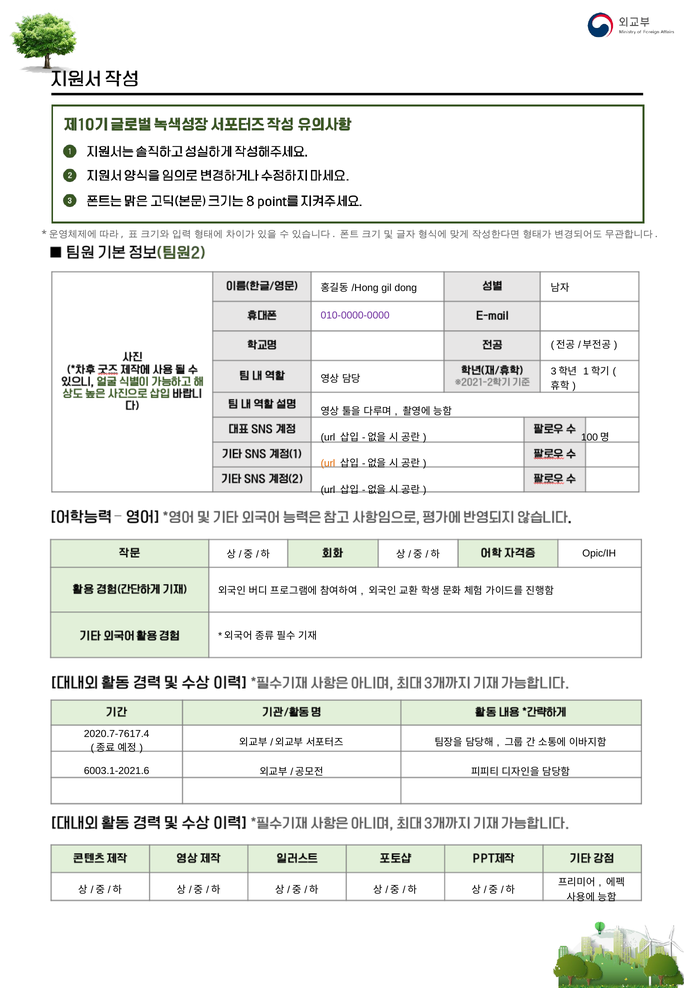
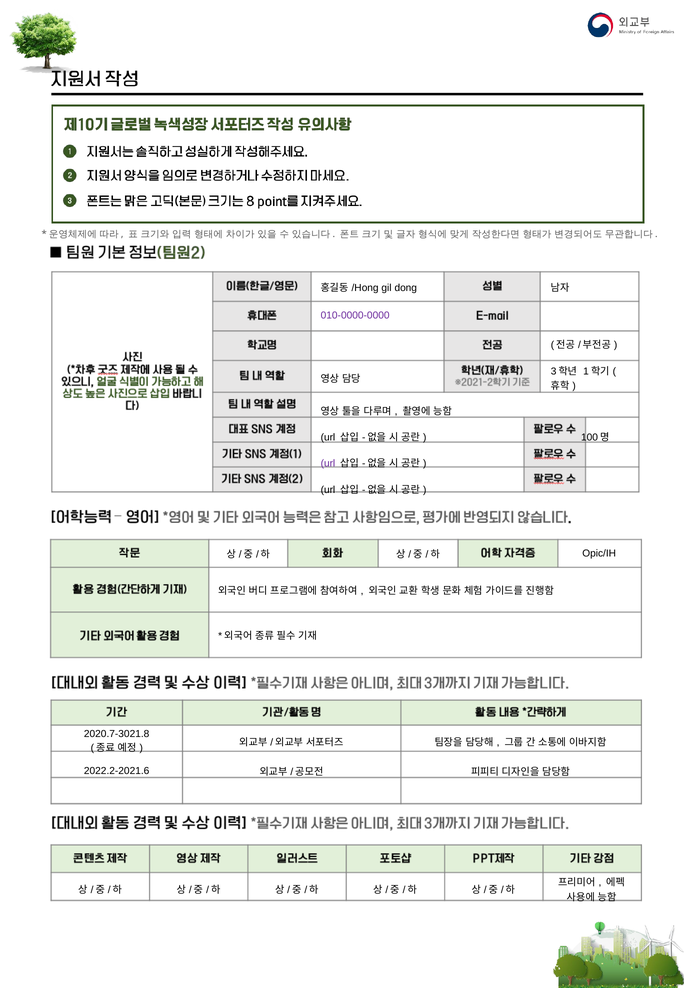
url colour: orange -> purple (328, 464)
2020.7-7617.4: 2020.7-7617.4 -> 2020.7-3021.8 (117, 734)
6003.1-2021.6: 6003.1-2021.6 -> 2022.2-2021.6 (117, 771)
